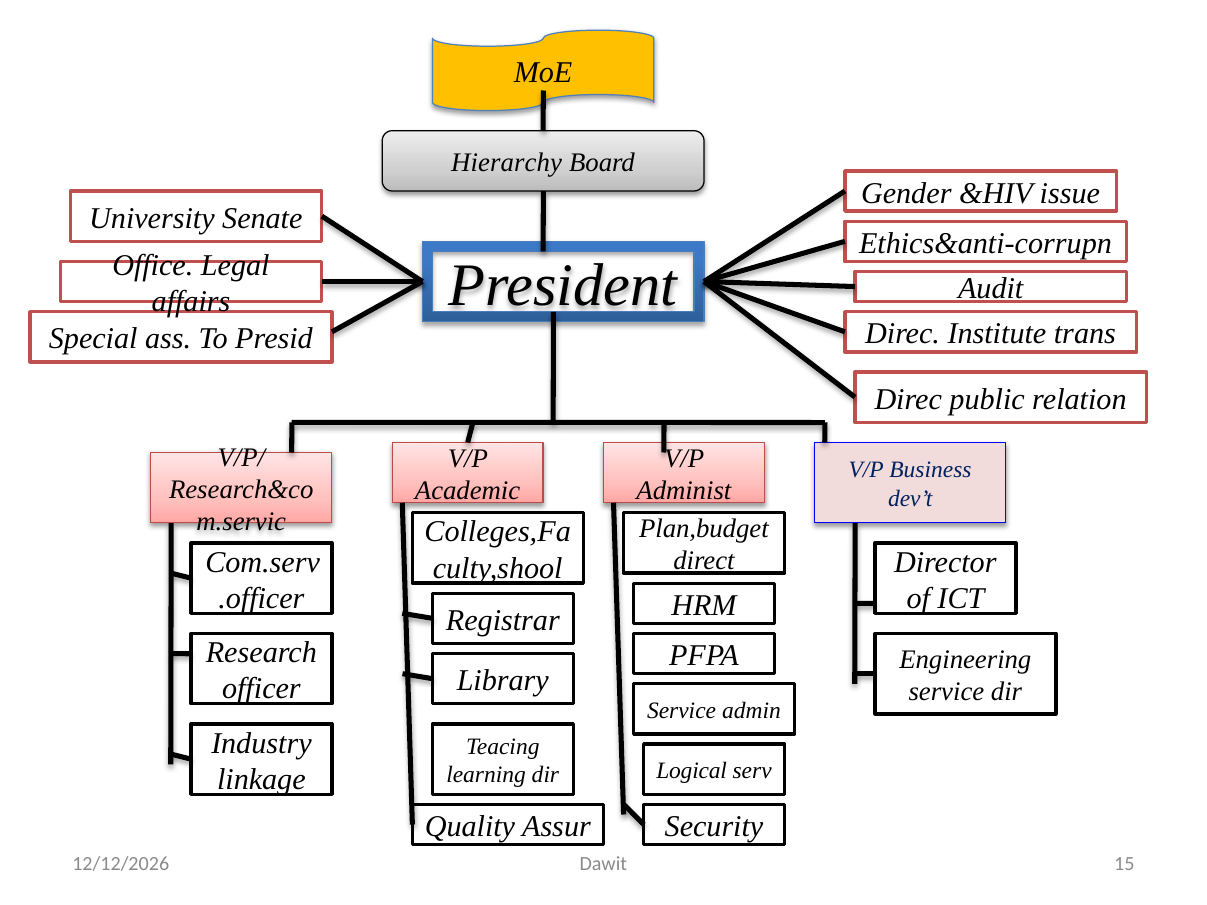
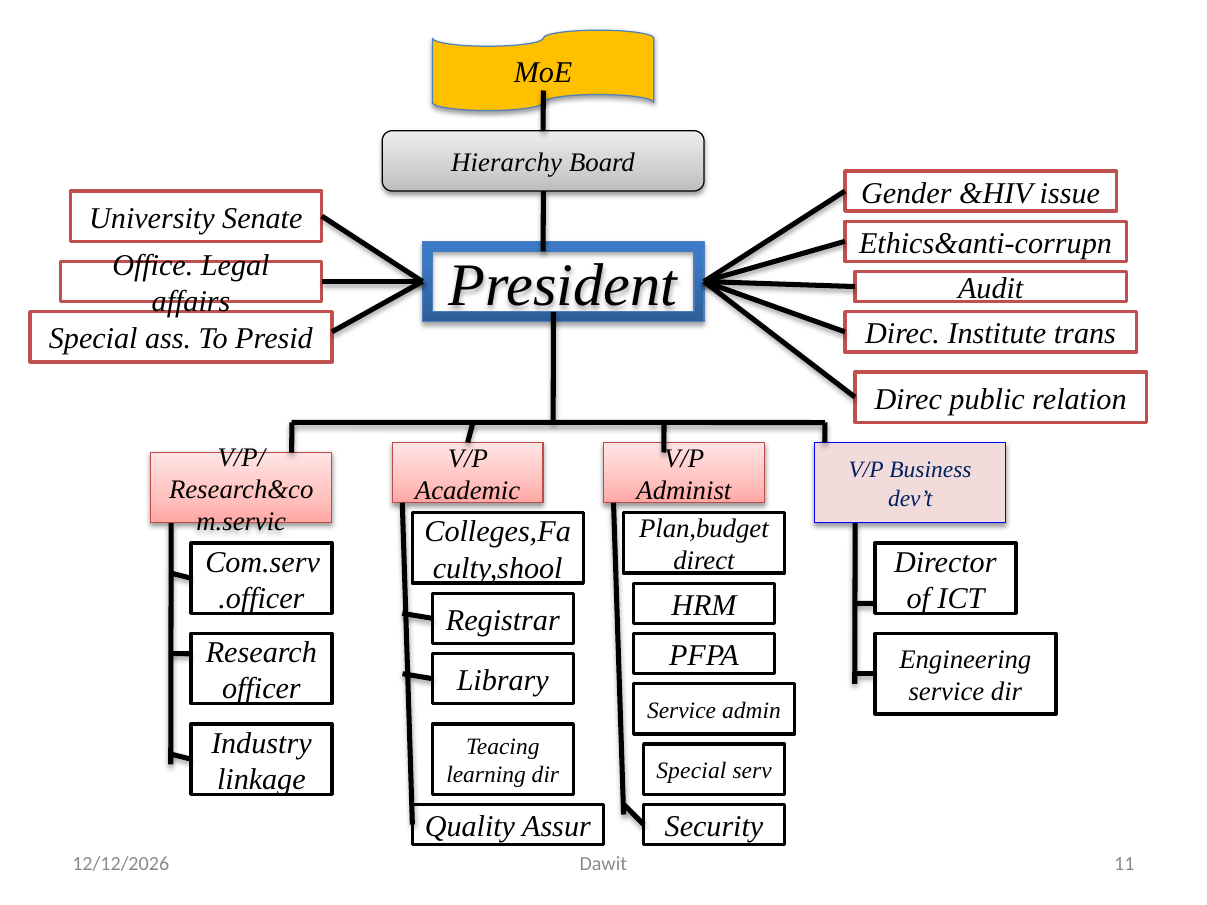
linkage Logical: Logical -> Special (691, 771)
15: 15 -> 11 (1124, 864)
